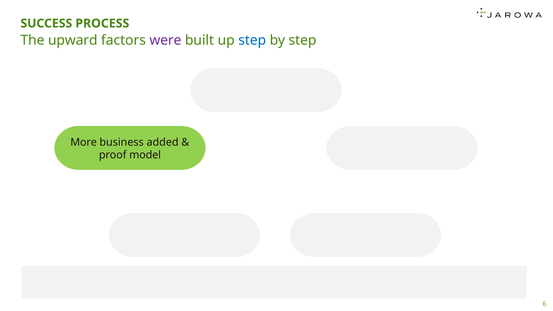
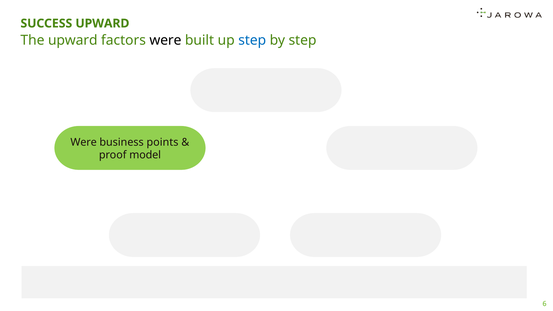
SUCCESS PROCESS: PROCESS -> UPWARD (102, 23)
were colour: purple -> black (165, 40)
More: More -> Were (84, 142)
added: added -> points (162, 142)
